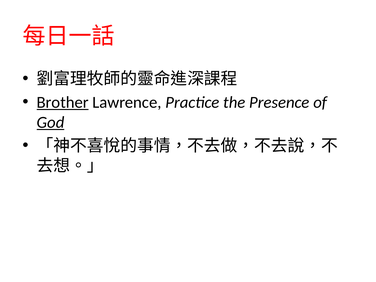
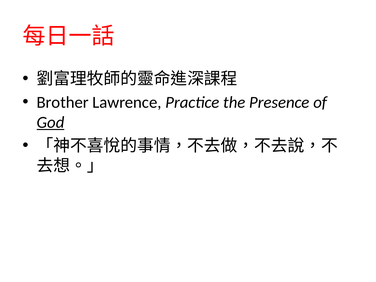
Brother underline: present -> none (63, 102)
